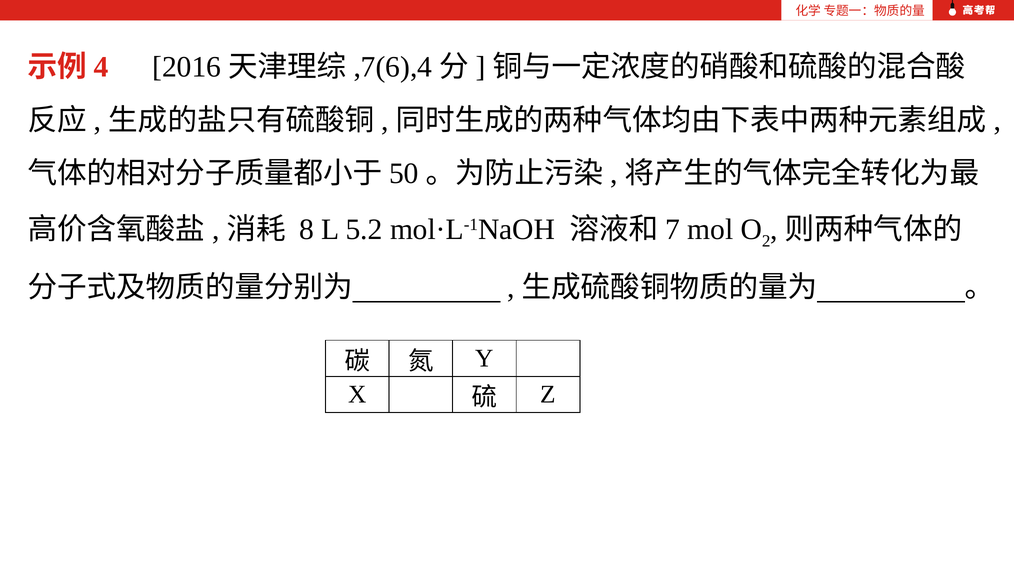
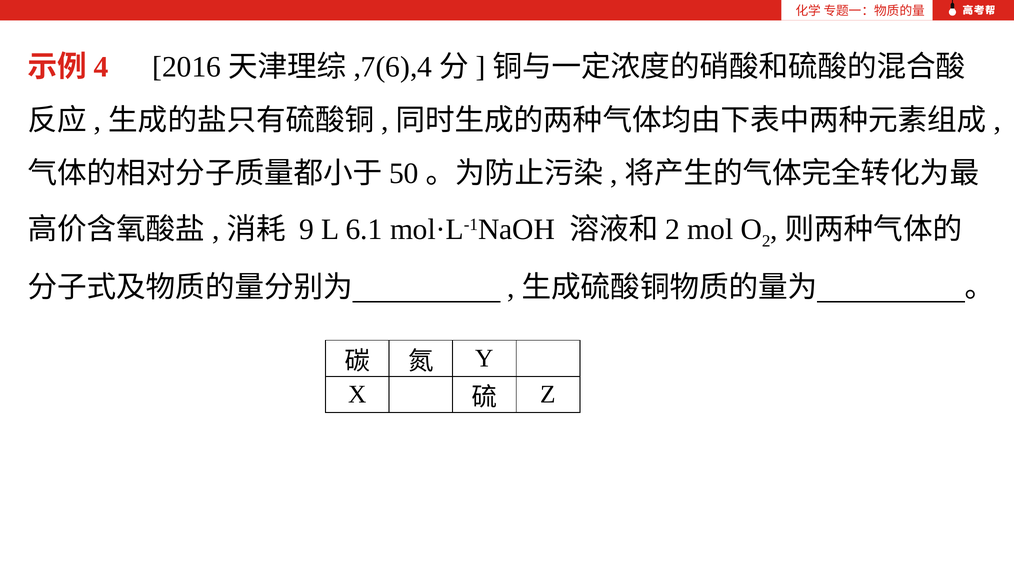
8: 8 -> 9 (307, 229)
5.2: 5.2 -> 6.1 (364, 229)
7: 7 -> 2 (673, 229)
